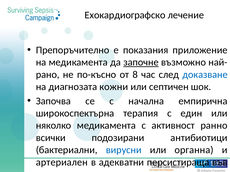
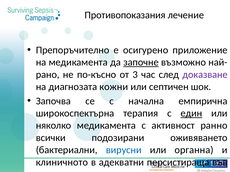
Ехокардиографско: Ехокардиографско -> Противопоказания (125, 15)
показания: показания -> осигурено (146, 50)
8: 8 -> 3 (135, 75)
доказване colour: blue -> purple (205, 75)
един underline: none -> present (191, 114)
антибиотици: антибиотици -> оживяването (199, 138)
артериален: артериален -> клиничното (62, 163)
